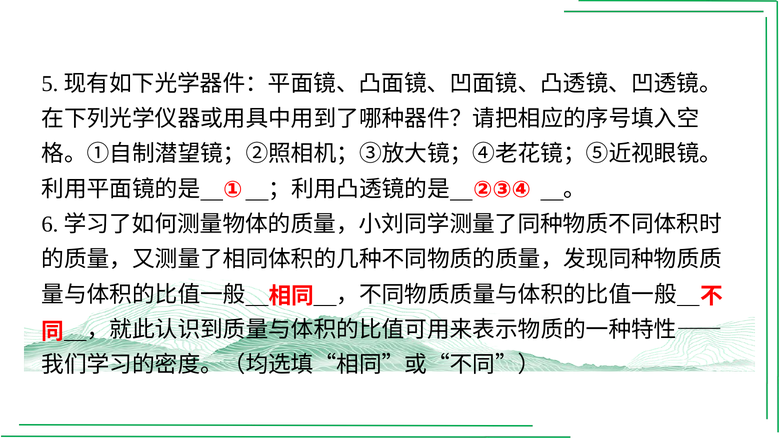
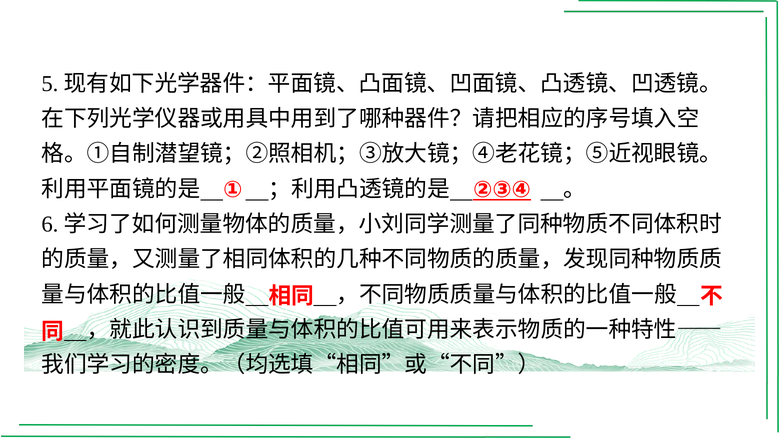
②③④ underline: none -> present (502, 190)
